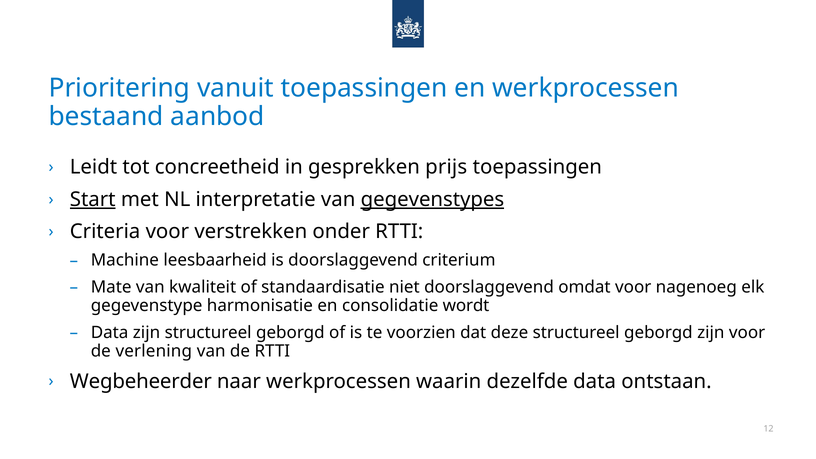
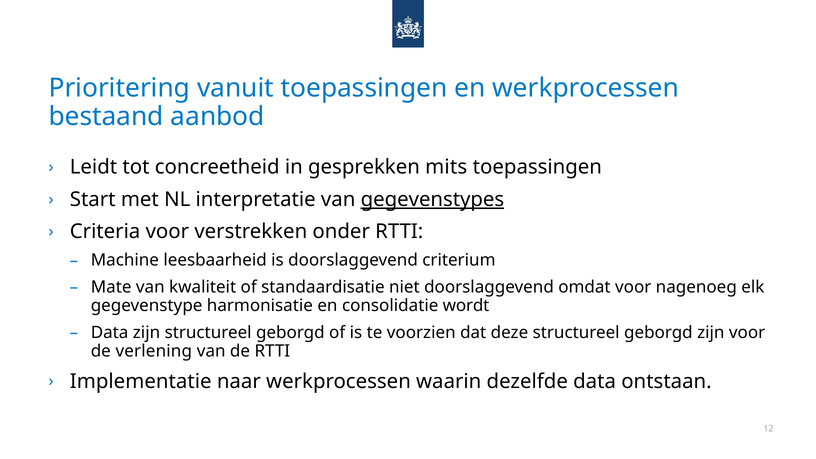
prijs: prijs -> mits (446, 167)
Start underline: present -> none (93, 199)
Wegbeheerder: Wegbeheerder -> Implementatie (141, 381)
